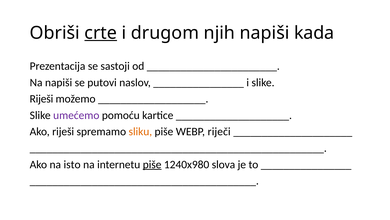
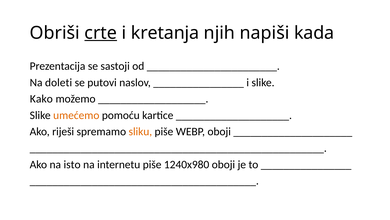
drugom: drugom -> kretanja (165, 33)
Na napiši: napiši -> doleti (59, 82)
Riješi: Riješi -> Kako (41, 99)
umećemo colour: purple -> orange (76, 115)
WEBP riječi: riječi -> oboji (219, 131)
piše underline: present -> none (152, 164)
1240x980 slova: slova -> oboji (223, 164)
